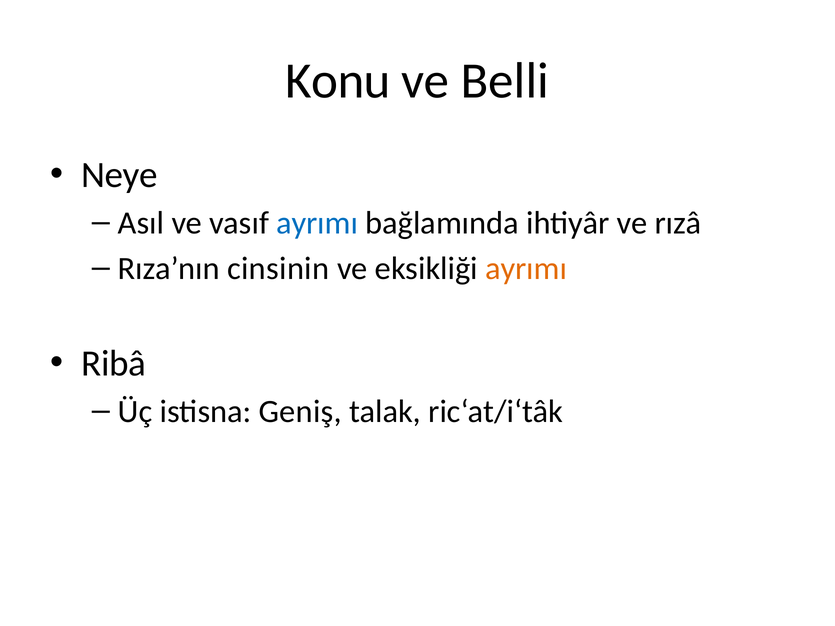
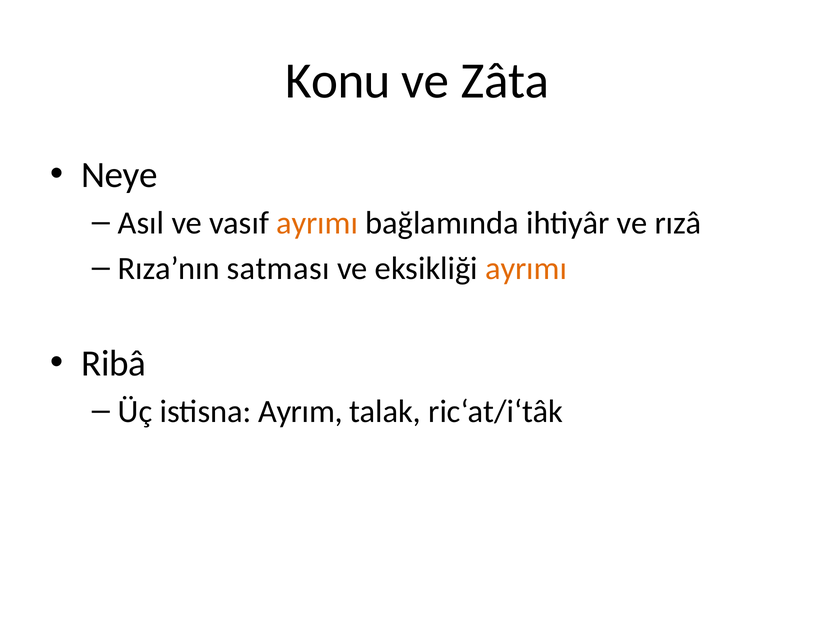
Belli: Belli -> Zâta (505, 81)
ayrımı colour: blue -> orange (317, 223)
cinsinin: cinsinin -> satması (278, 269)
Geniş: Geniş -> Ayrım (300, 412)
